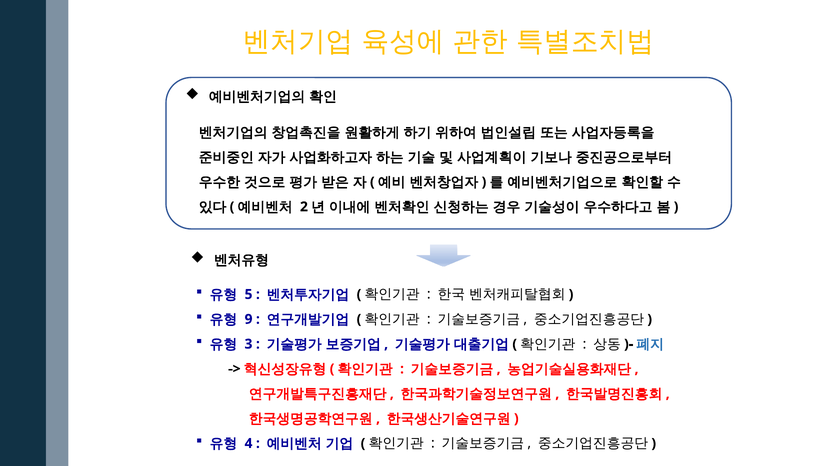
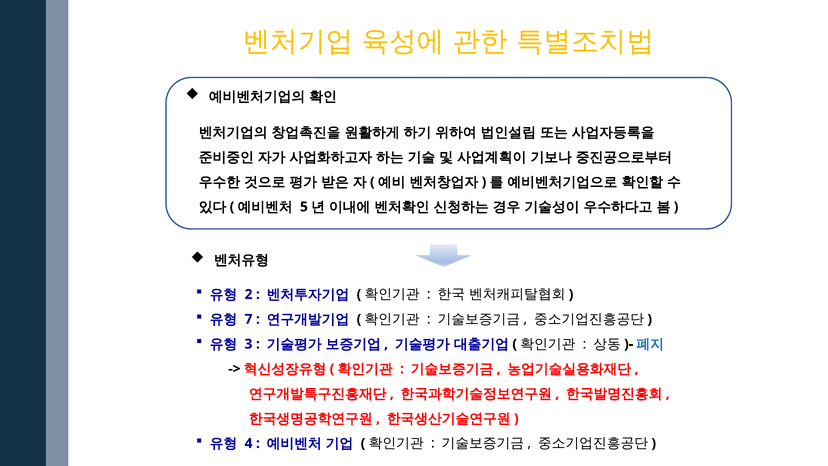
2: 2 -> 5 (304, 207)
5: 5 -> 2 (249, 294)
9: 9 -> 7 (249, 319)
